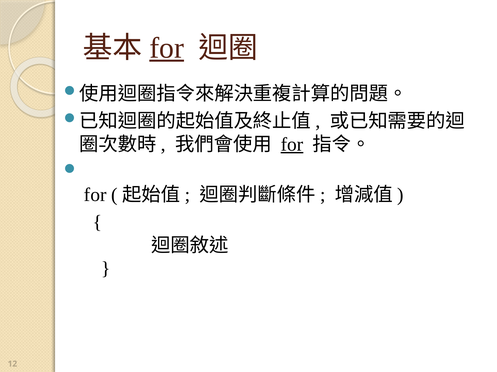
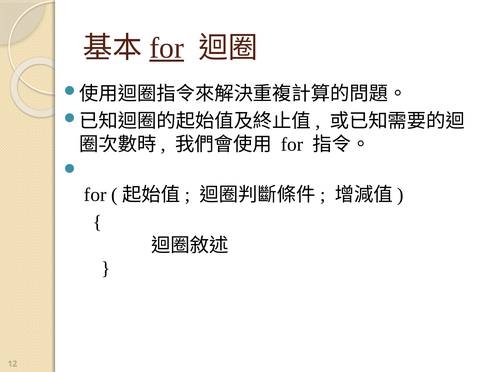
for underline: present -> none (292, 145)
